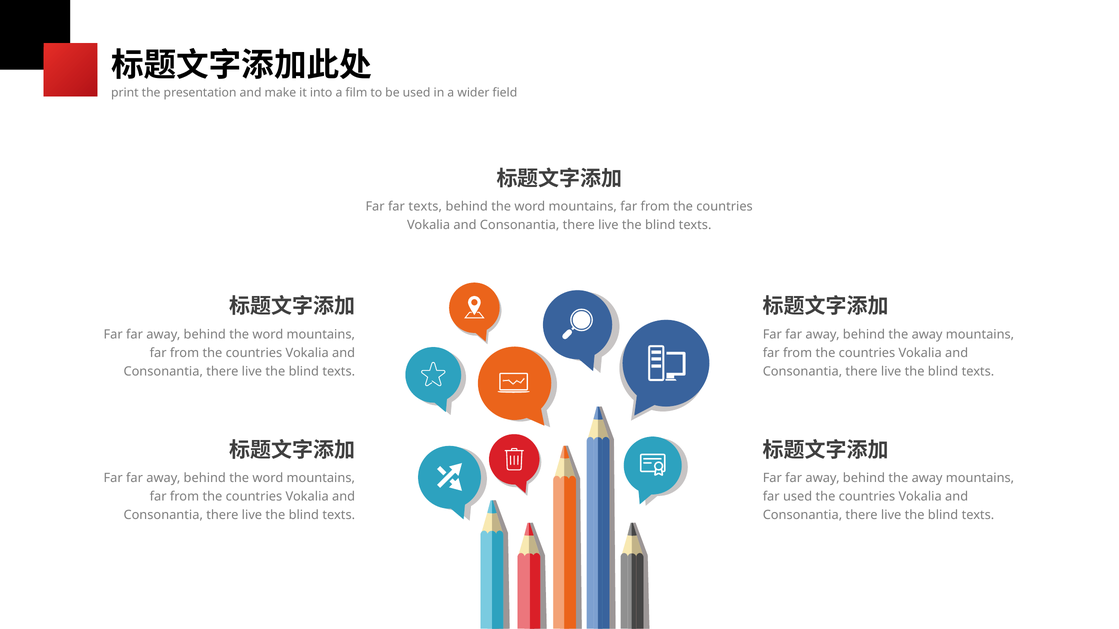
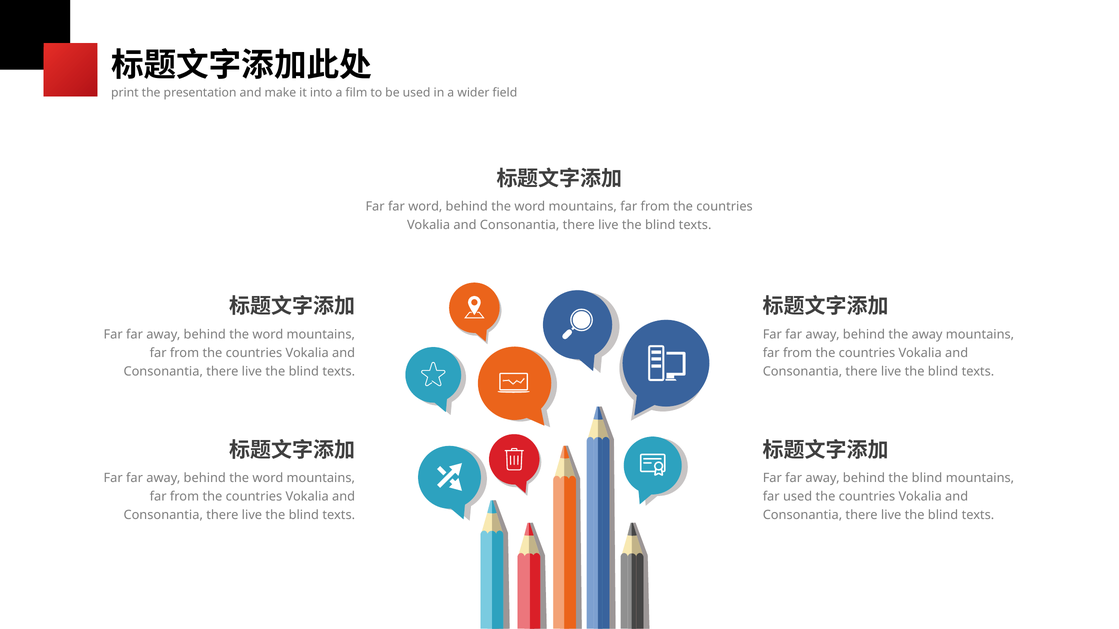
far texts: texts -> word (425, 207)
away: away -> blind (927, 479)
